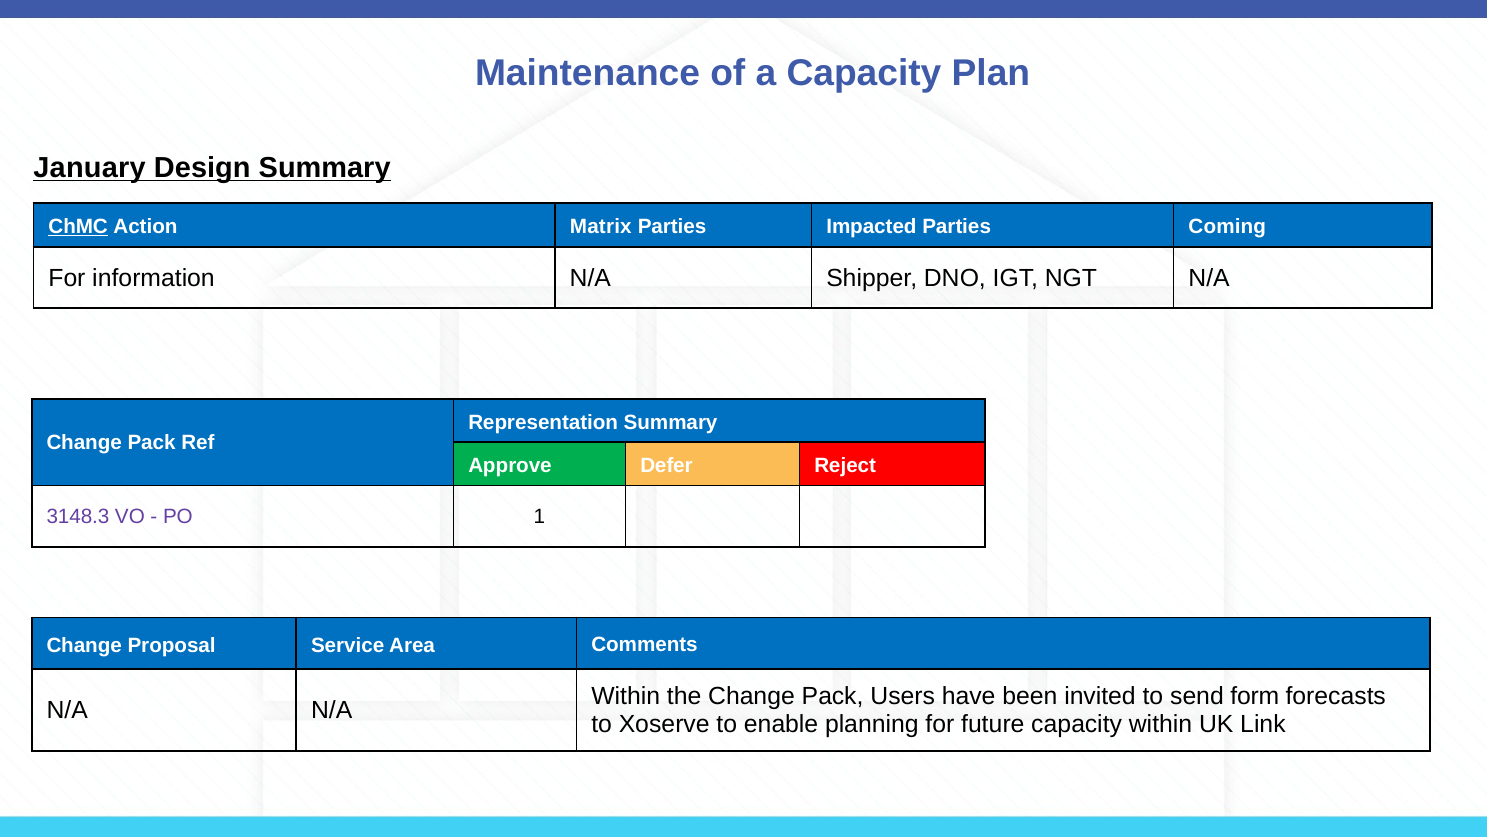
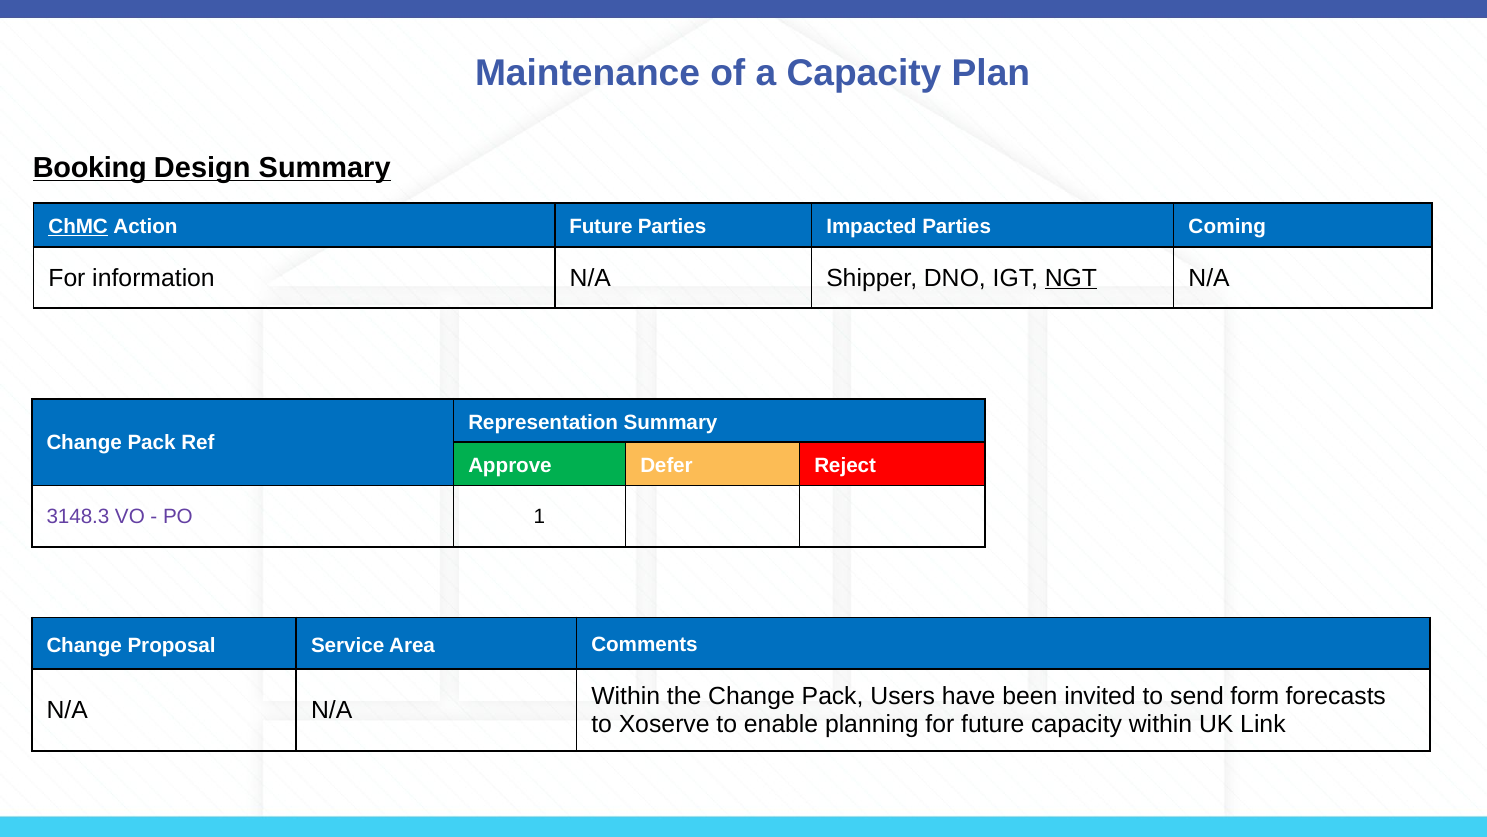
January: January -> Booking (90, 167)
Action Matrix: Matrix -> Future (601, 227)
NGT underline: none -> present (1071, 278)
